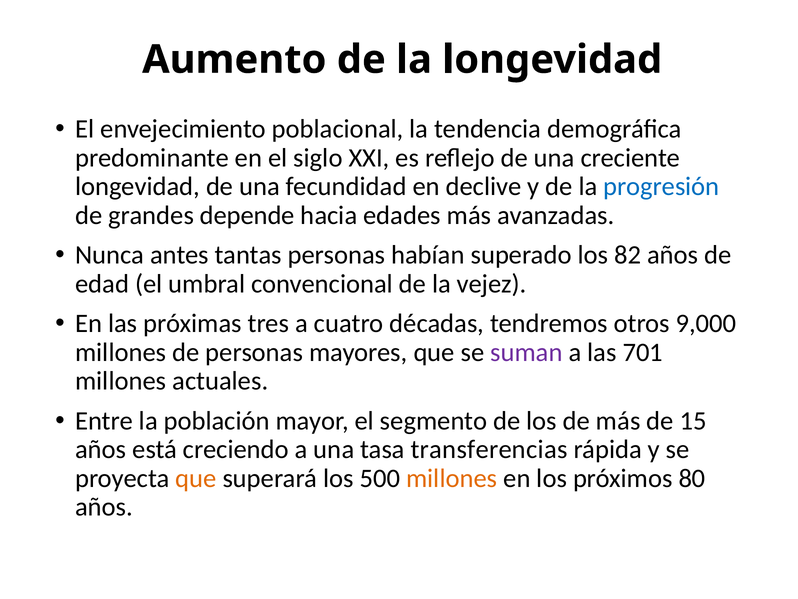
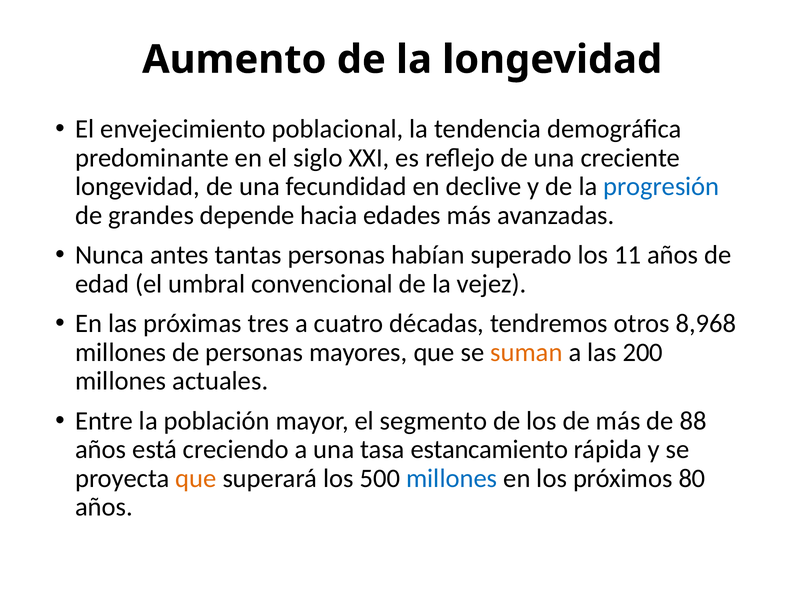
82: 82 -> 11 (628, 255)
9,000: 9,000 -> 8,968 (706, 323)
suman colour: purple -> orange (526, 352)
701: 701 -> 200 (643, 352)
15: 15 -> 88 (693, 421)
transferencias: transferencias -> estancamiento (489, 449)
millones colour: orange -> blue (452, 478)
